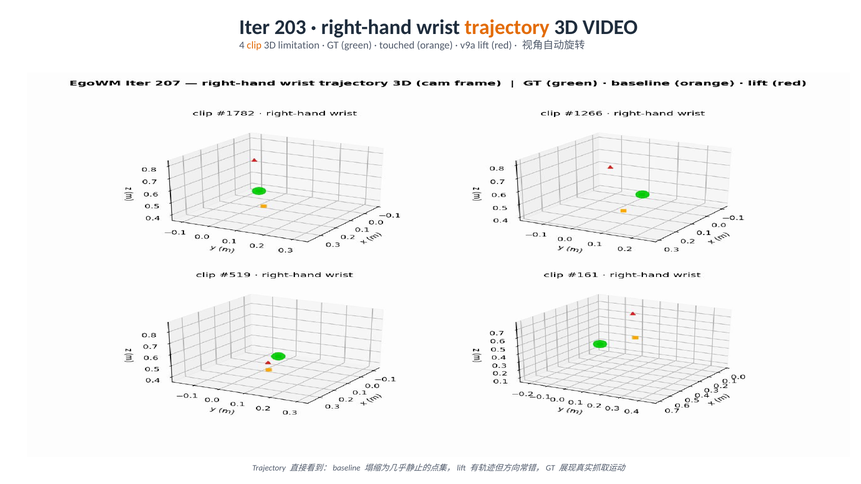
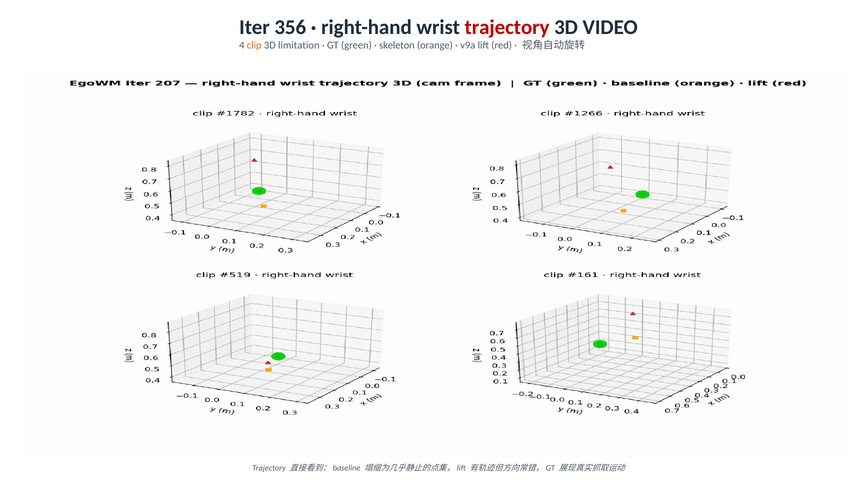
203: 203 -> 356 (290, 27)
trajectory colour: orange -> red (507, 27)
touched: touched -> skeleton (397, 46)
